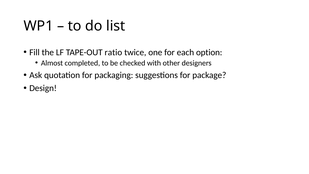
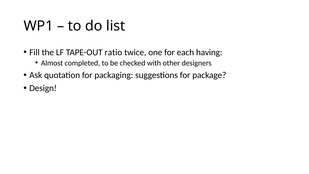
option: option -> having (209, 52)
